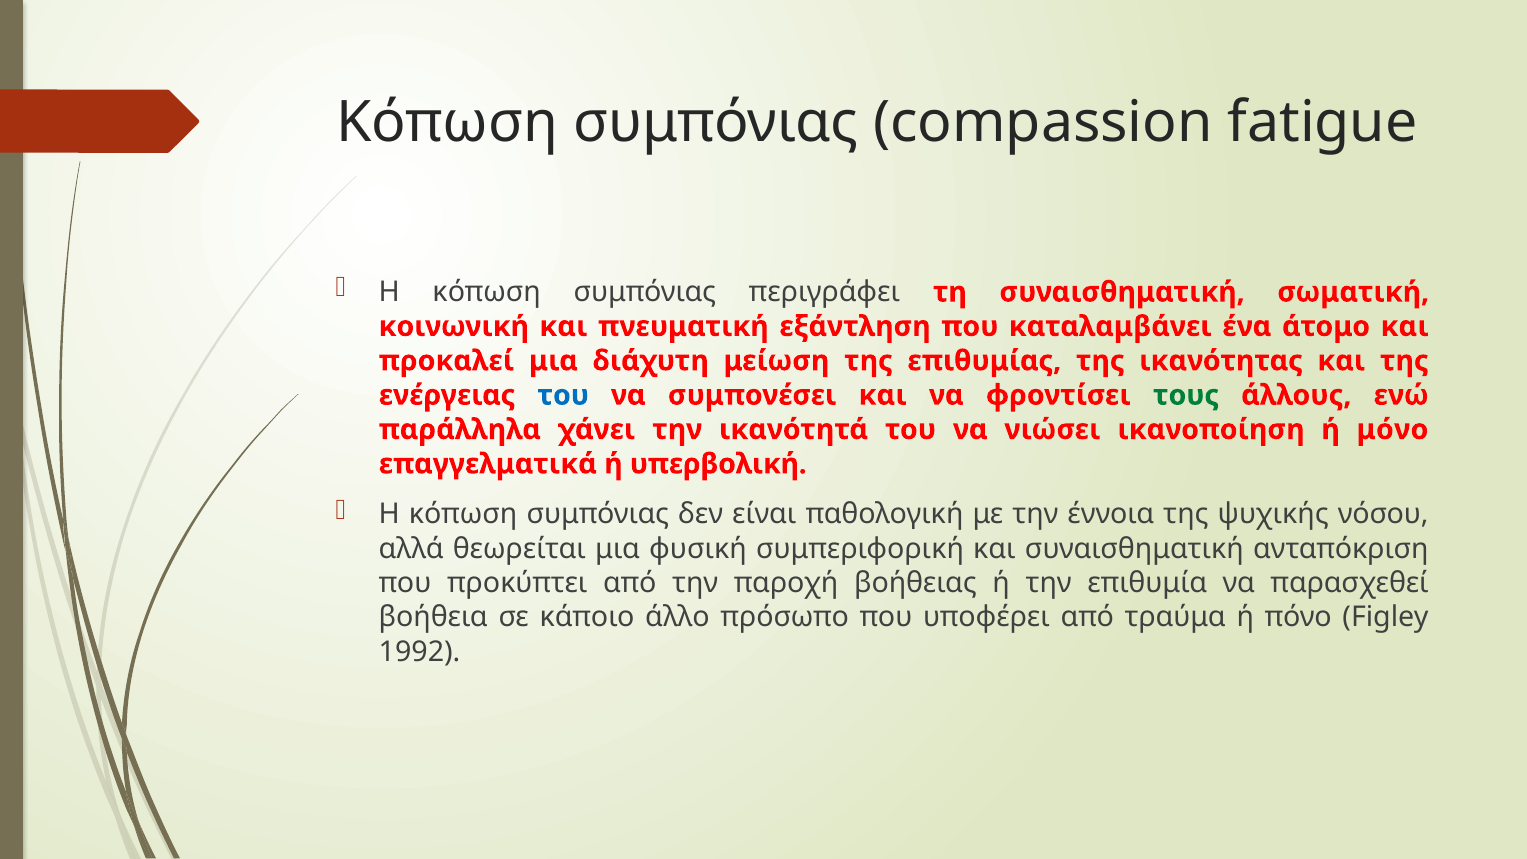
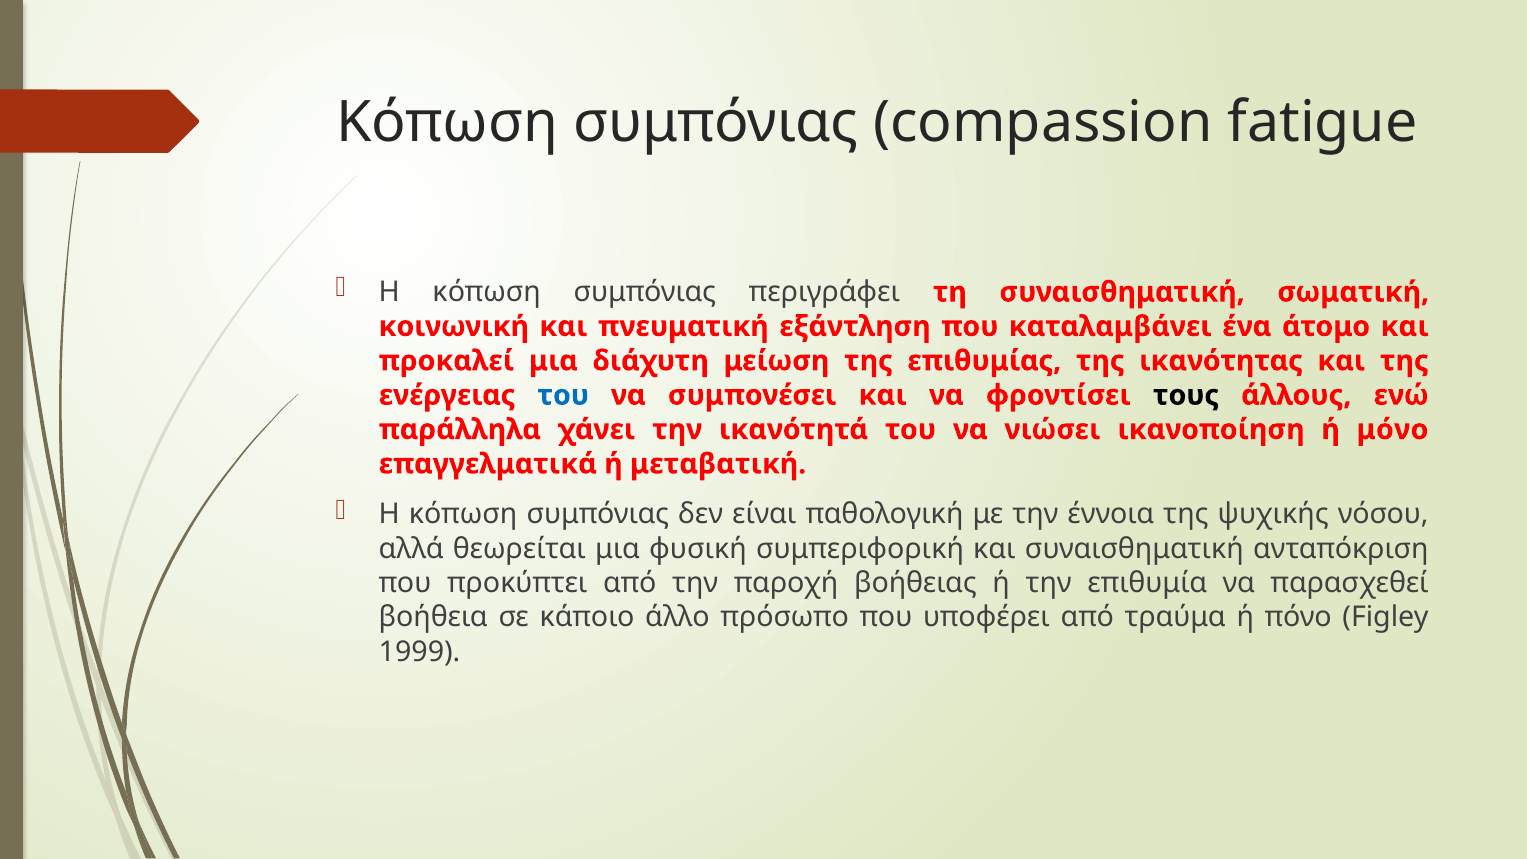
τους colour: green -> black (1186, 395)
υπερβολική: υπερβολική -> μεταβατική (718, 464)
1992: 1992 -> 1999 (420, 652)
